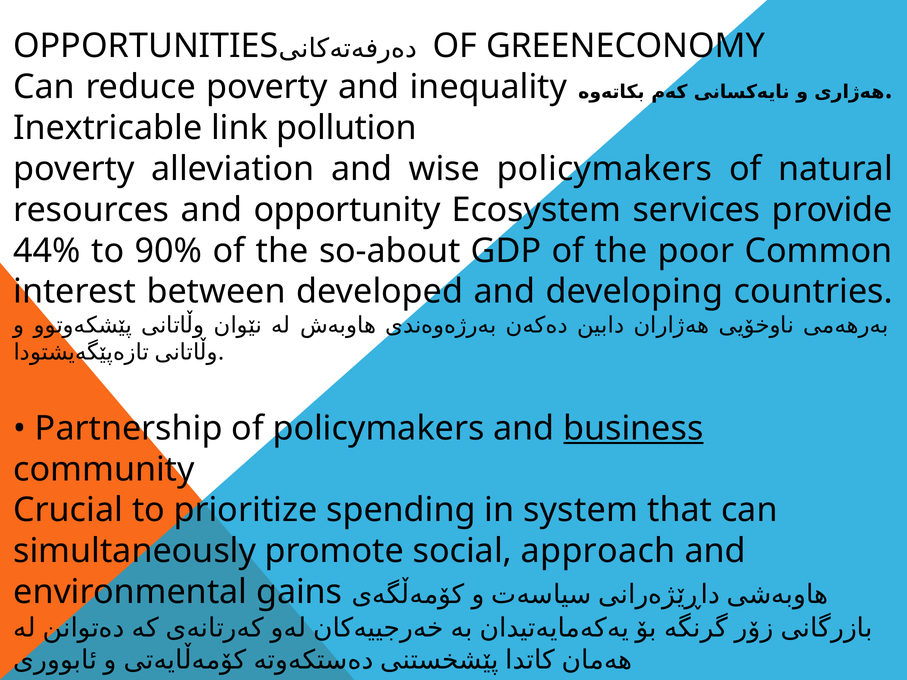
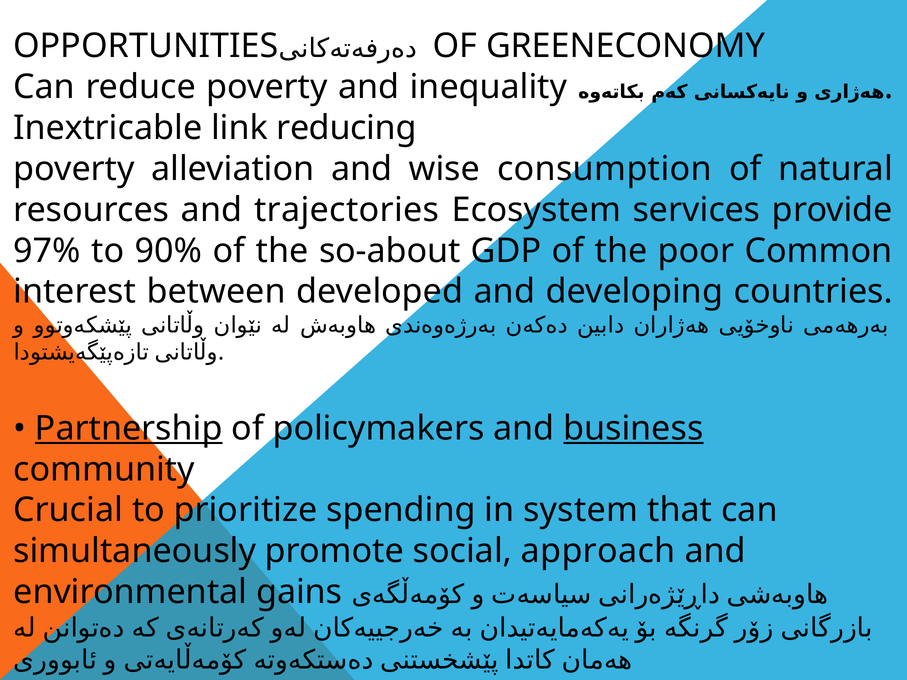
pollution: pollution -> reducing (346, 128)
wise policymakers: policymakers -> consumption (604, 169)
opportunity: opportunity -> trajectories (347, 210)
44%: 44% -> 97% (47, 251)
Partnership underline: none -> present (129, 428)
